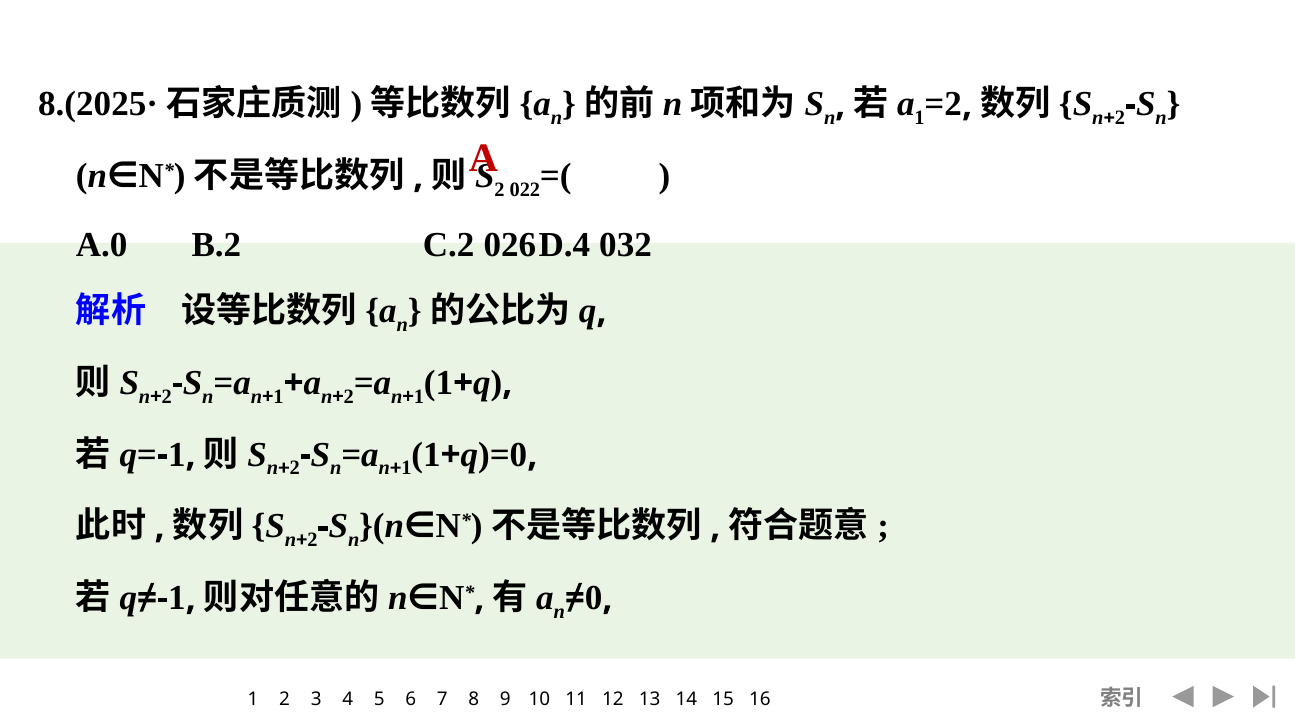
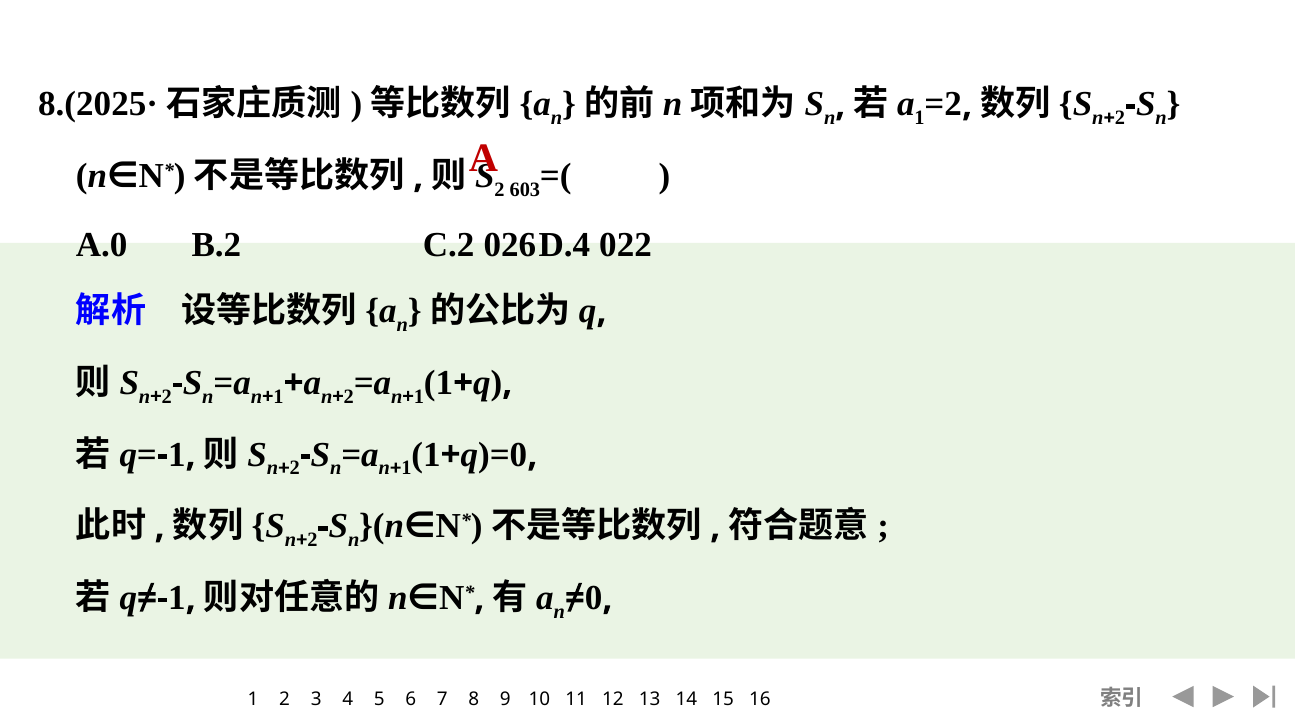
022: 022 -> 603 (525, 190)
032: 032 -> 022 (626, 245)
